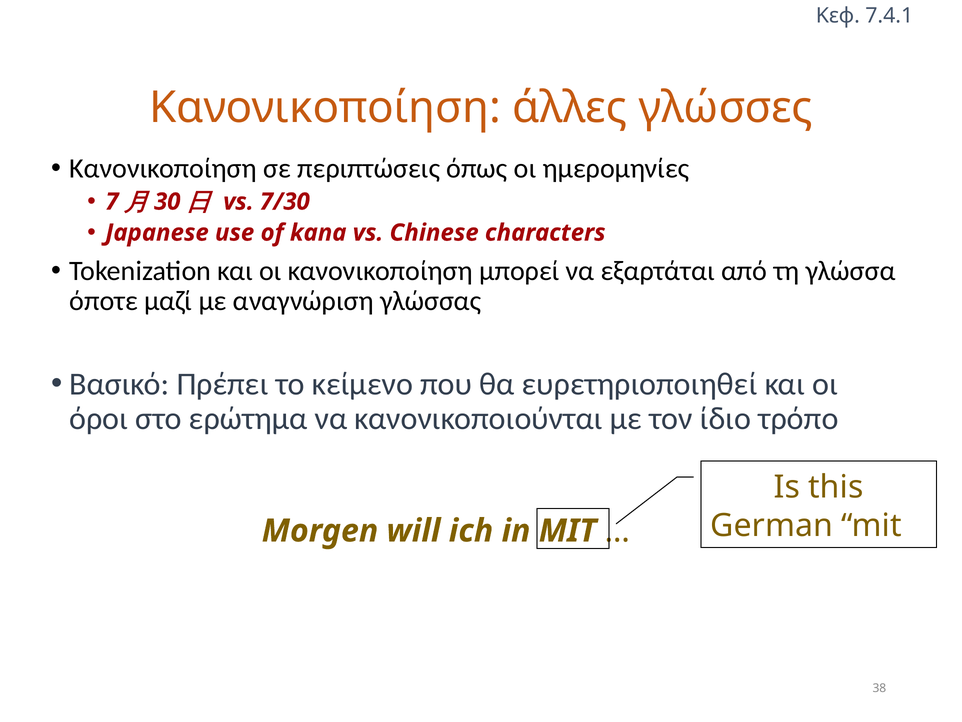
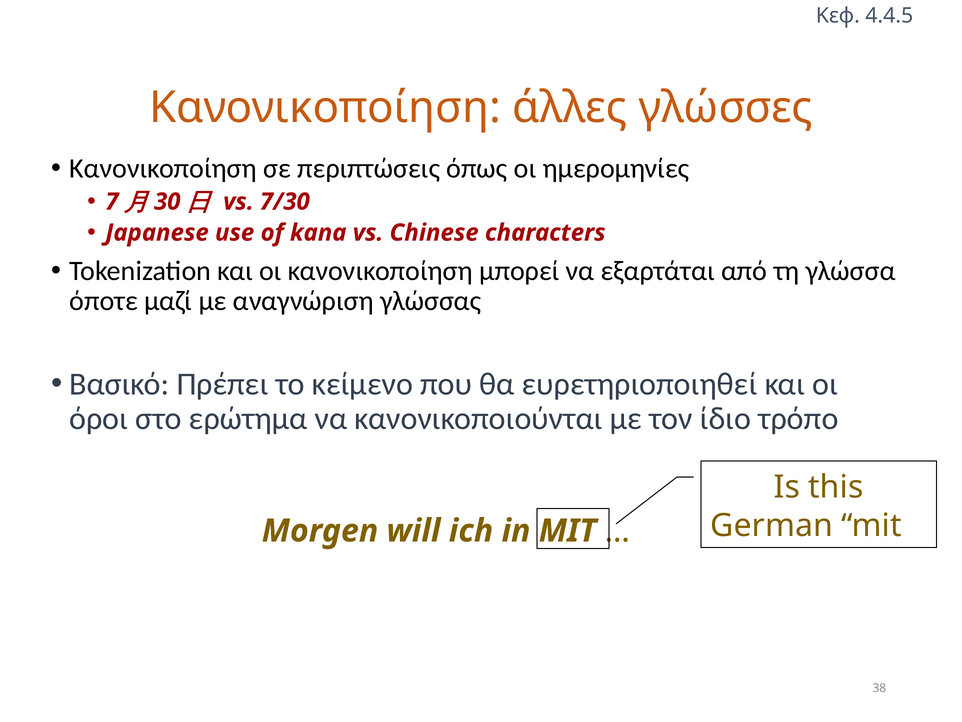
7.4.1: 7.4.1 -> 4.4.5 (889, 16)
